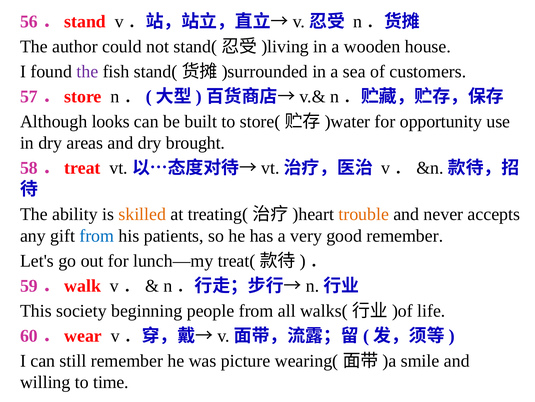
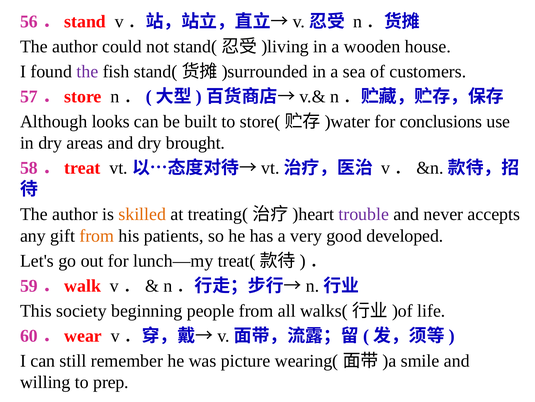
opportunity: opportunity -> conclusions (441, 121)
ability: ability -> author (75, 214)
trouble colour: orange -> purple (364, 214)
from colour: blue -> orange (97, 235)
good remember: remember -> developed (405, 235)
time: time -> prep (111, 382)
